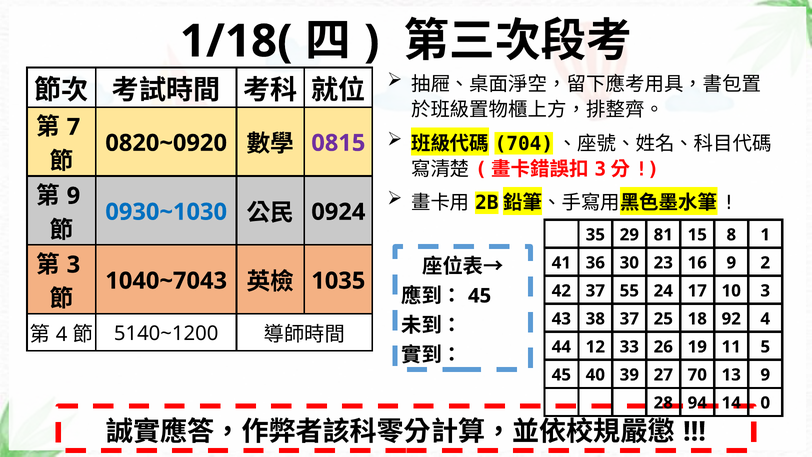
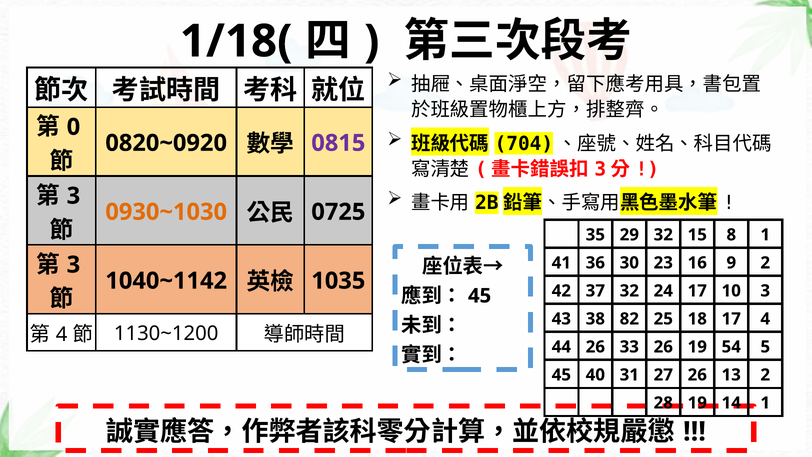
7: 7 -> 0 (73, 127)
9: 9 -> 3 (73, 196)
0930~1030 colour: blue -> orange (166, 212)
0924: 0924 -> 0725 (338, 212)
29 81: 81 -> 32 (663, 235)
1040~7043: 1040~7043 -> 1040~1142 (166, 281)
37 55: 55 -> 32 (629, 291)
38 37: 37 -> 82 (629, 319)
18 92: 92 -> 17 (731, 319)
5140~1200: 5140~1200 -> 1130~1200 (166, 333)
44 12: 12 -> 26 (595, 347)
11: 11 -> 54 (731, 347)
39: 39 -> 31 (629, 375)
27 70: 70 -> 26 (697, 375)
13 9: 9 -> 2 (765, 375)
28 94: 94 -> 19 (697, 403)
14 0: 0 -> 1 (765, 403)
